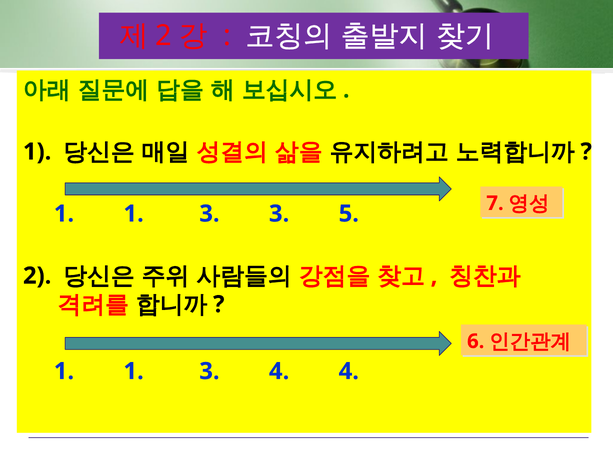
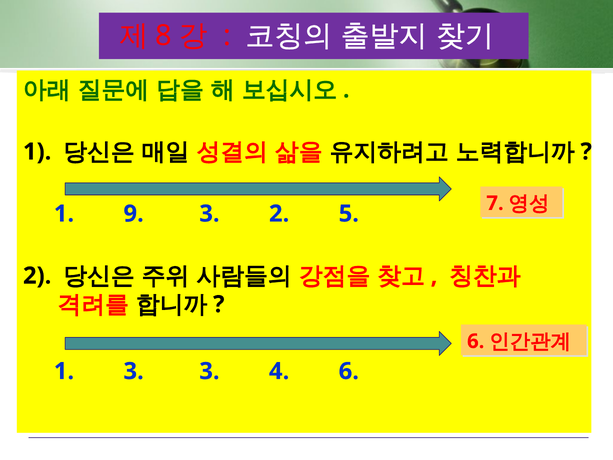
2: 2 -> 8 (164, 36)
1: 1 -> 9 (134, 214)
3 3: 3 -> 2 (279, 214)
1: 1 -> 3 (134, 371)
4 4: 4 -> 6 (349, 371)
